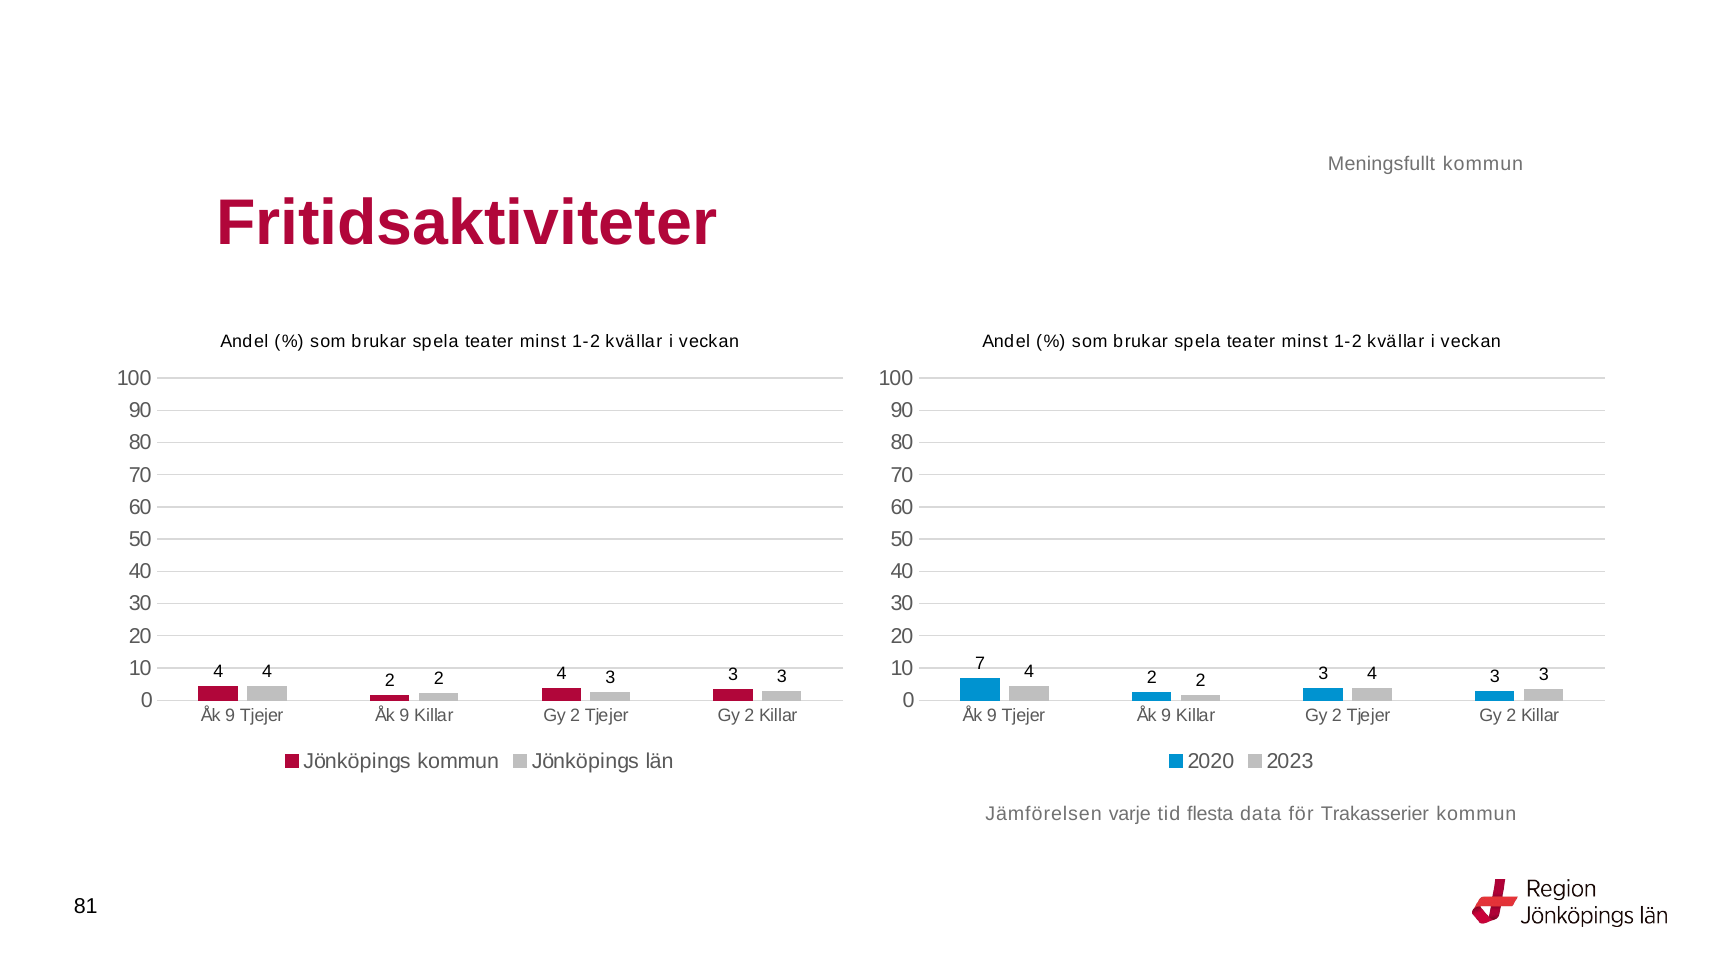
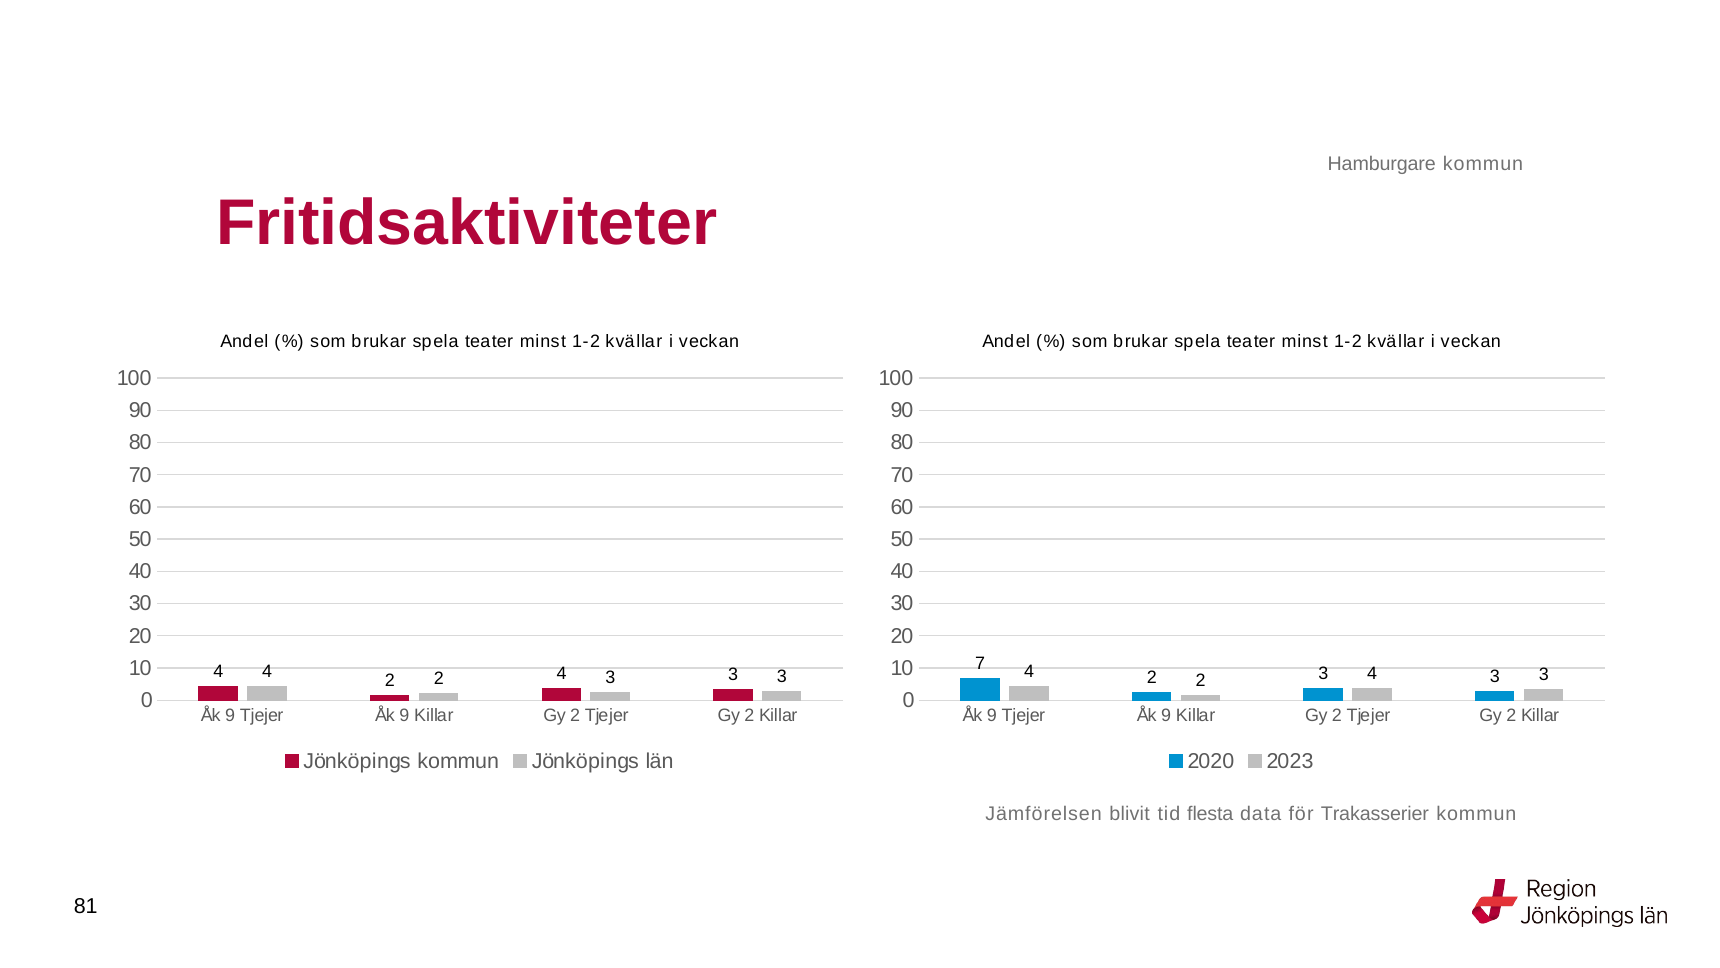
Meningsfullt: Meningsfullt -> Hamburgare (1382, 163)
varje: varje -> blivit (1130, 813)
